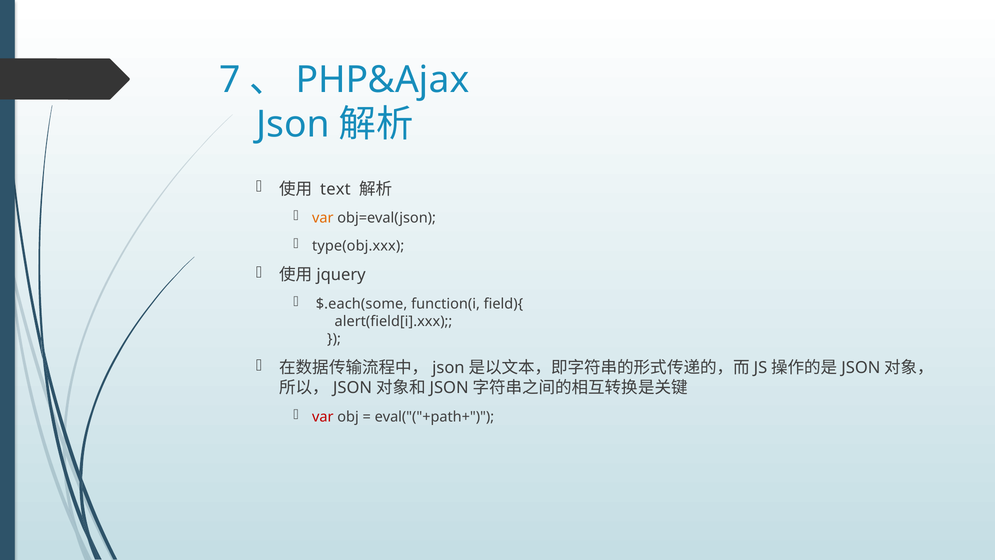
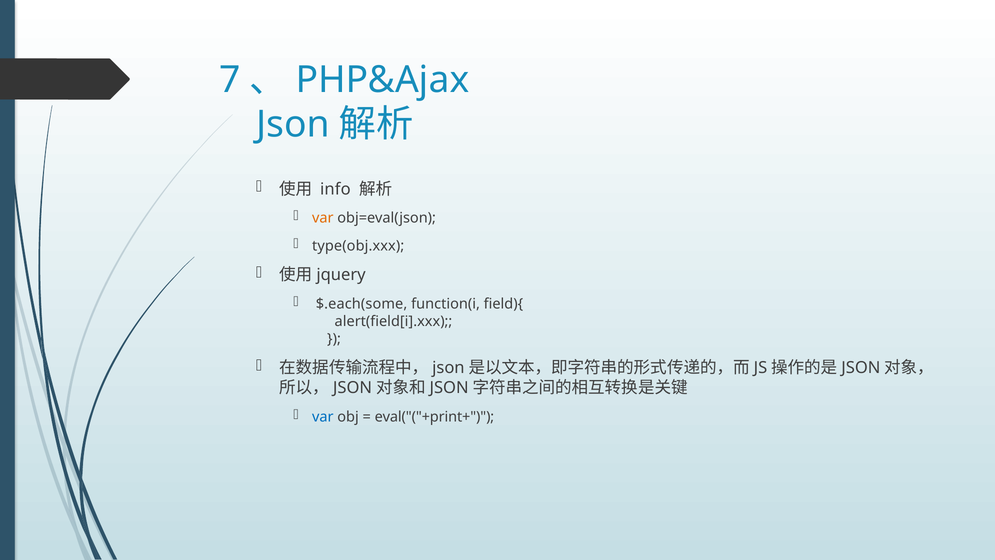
text: text -> info (335, 189)
var colour: red -> blue (323, 417)
eval("("+path+: eval("("+path+ -> eval("("+print+ (434, 417)
